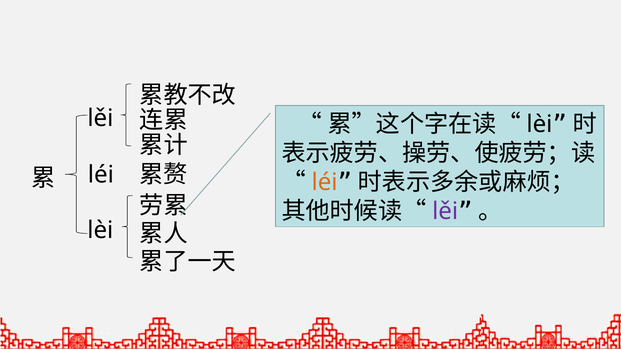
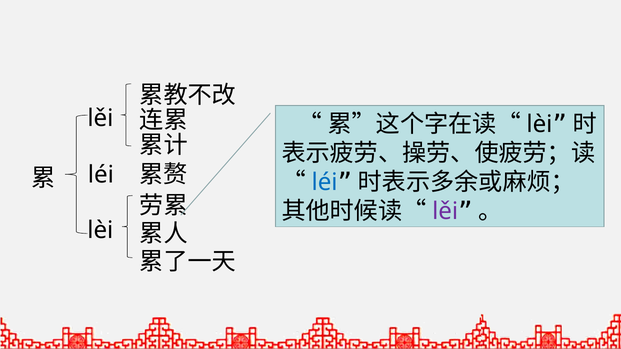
léi colour: orange -> blue (325, 182)
